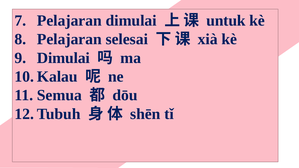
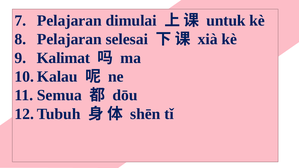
Dimulai: Dimulai -> Kalimat (63, 58)
